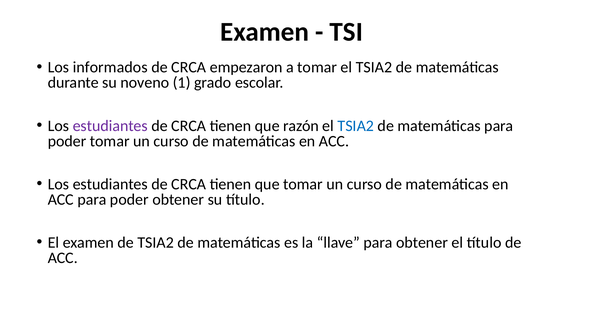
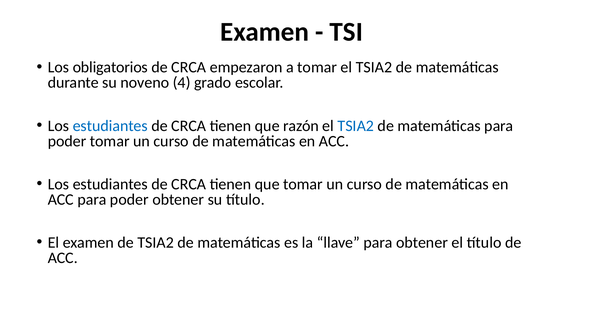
informados: informados -> obligatorios (110, 67)
1: 1 -> 4 (182, 83)
estudiantes colour: purple -> blue (110, 126)
